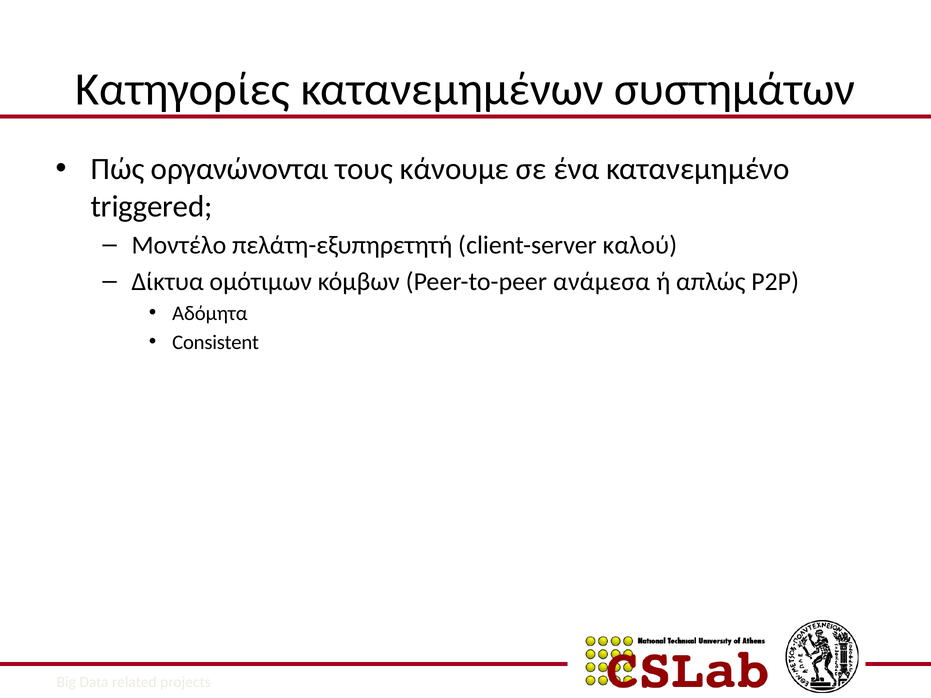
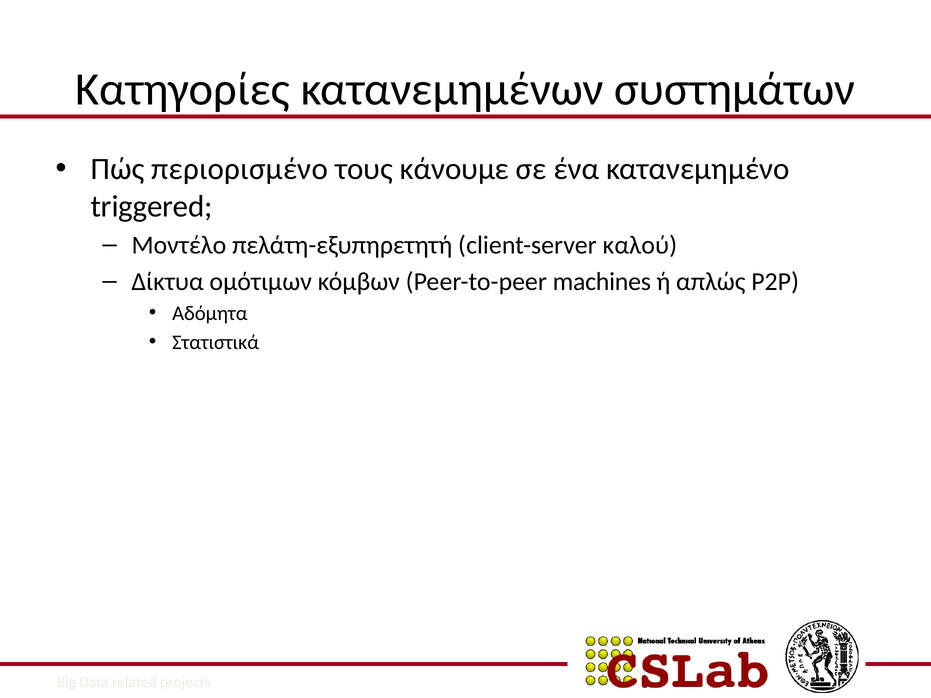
οργανώνονται: οργανώνονται -> περιορισμένο (240, 169)
ανάμεσα: ανάμεσα -> machines (602, 282)
Consistent: Consistent -> Στατιστικά (216, 342)
